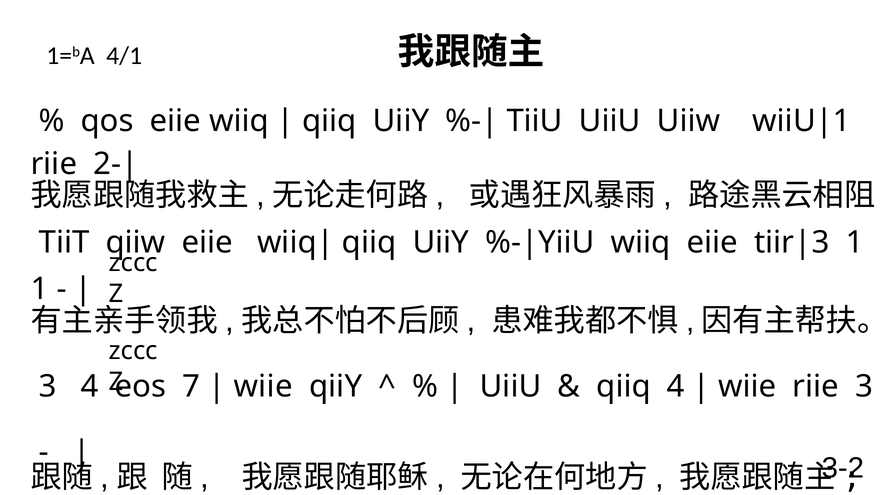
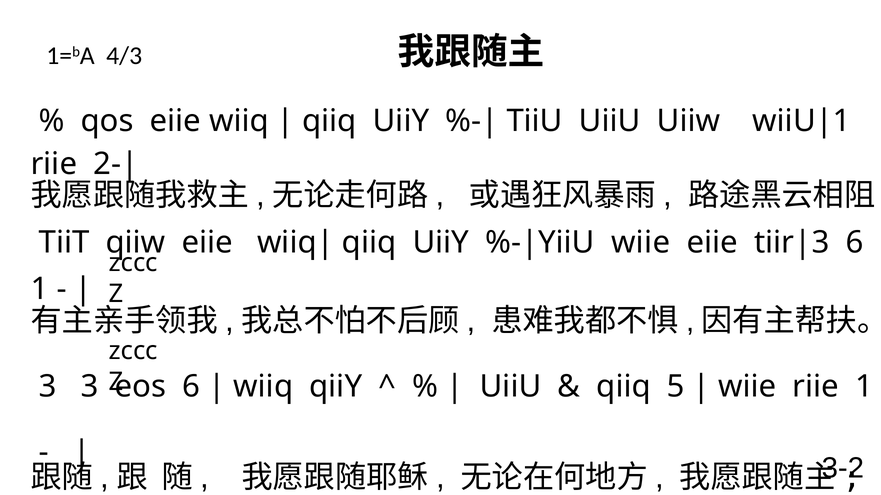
4/1: 4/1 -> 4/3 (124, 56)
wiiq: wiiq -> wiie (641, 243)
1: 1 -> 6 (854, 243)
3 4: 4 -> 3 (90, 387)
7: 7 -> 6 (191, 387)
wiie: wiie -> wiiq (263, 387)
qiiq 4: 4 -> 5 (676, 387)
riie 3: 3 -> 1 (864, 387)
